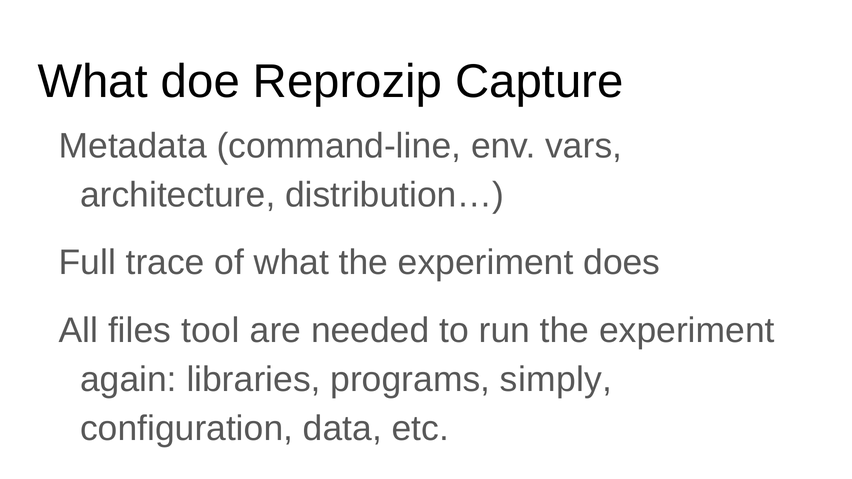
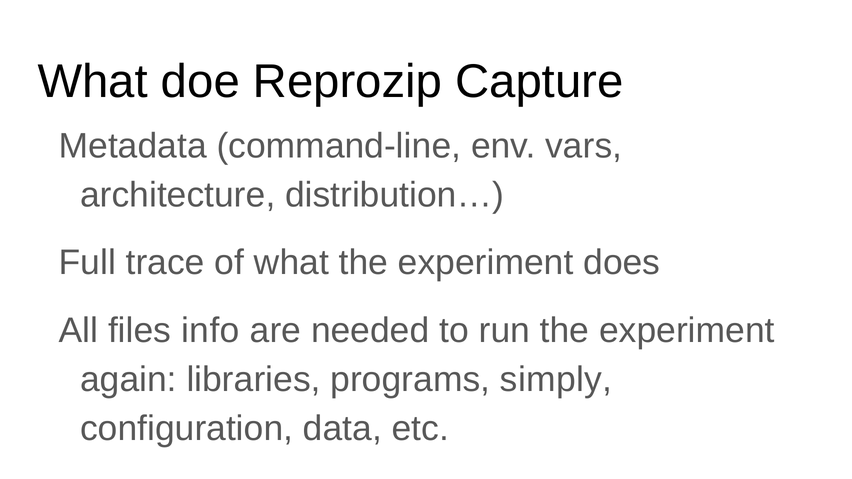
tool: tool -> info (210, 331)
